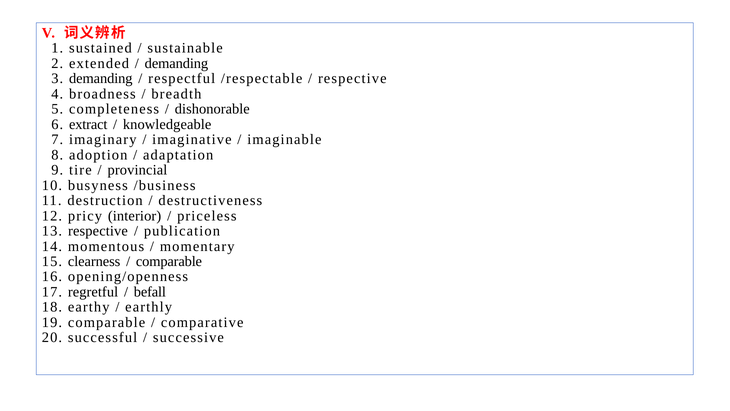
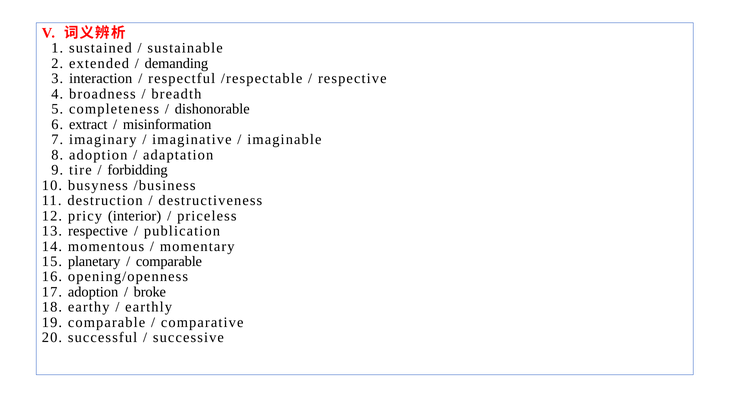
3 demanding: demanding -> interaction (101, 79)
knowledgeable: knowledgeable -> misinformation (167, 124)
provincial: provincial -> forbidding (138, 170)
clearness: clearness -> planetary (94, 261)
17 regretful: regretful -> adoption (93, 292)
befall: befall -> broke (150, 292)
